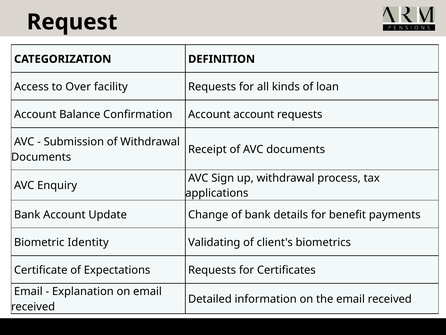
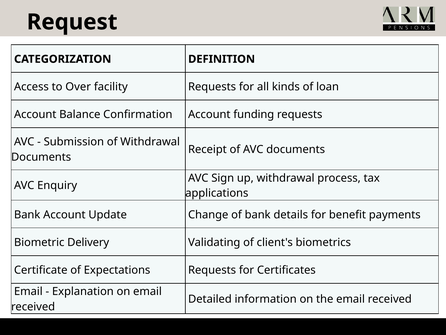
Account account: account -> funding (254, 114)
Identity: Identity -> Delivery (88, 242)
